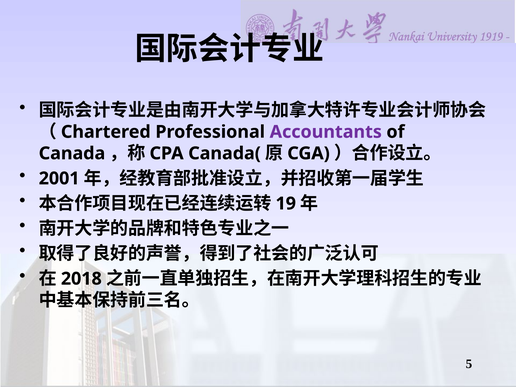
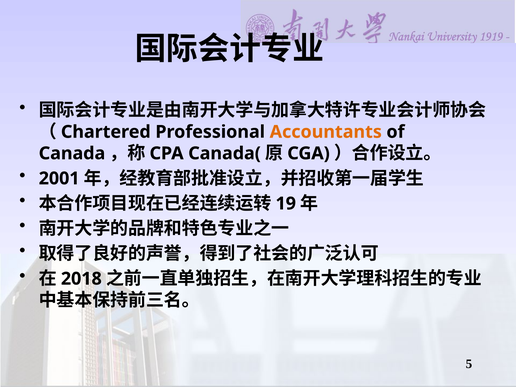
Accountants colour: purple -> orange (326, 132)
